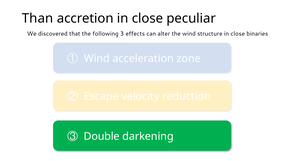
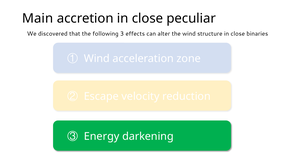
Than: Than -> Main (38, 18)
Double: Double -> Energy (102, 136)
